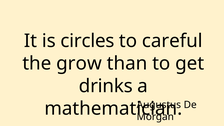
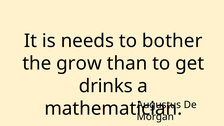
circles: circles -> needs (87, 41)
careful: careful -> bother (172, 41)
